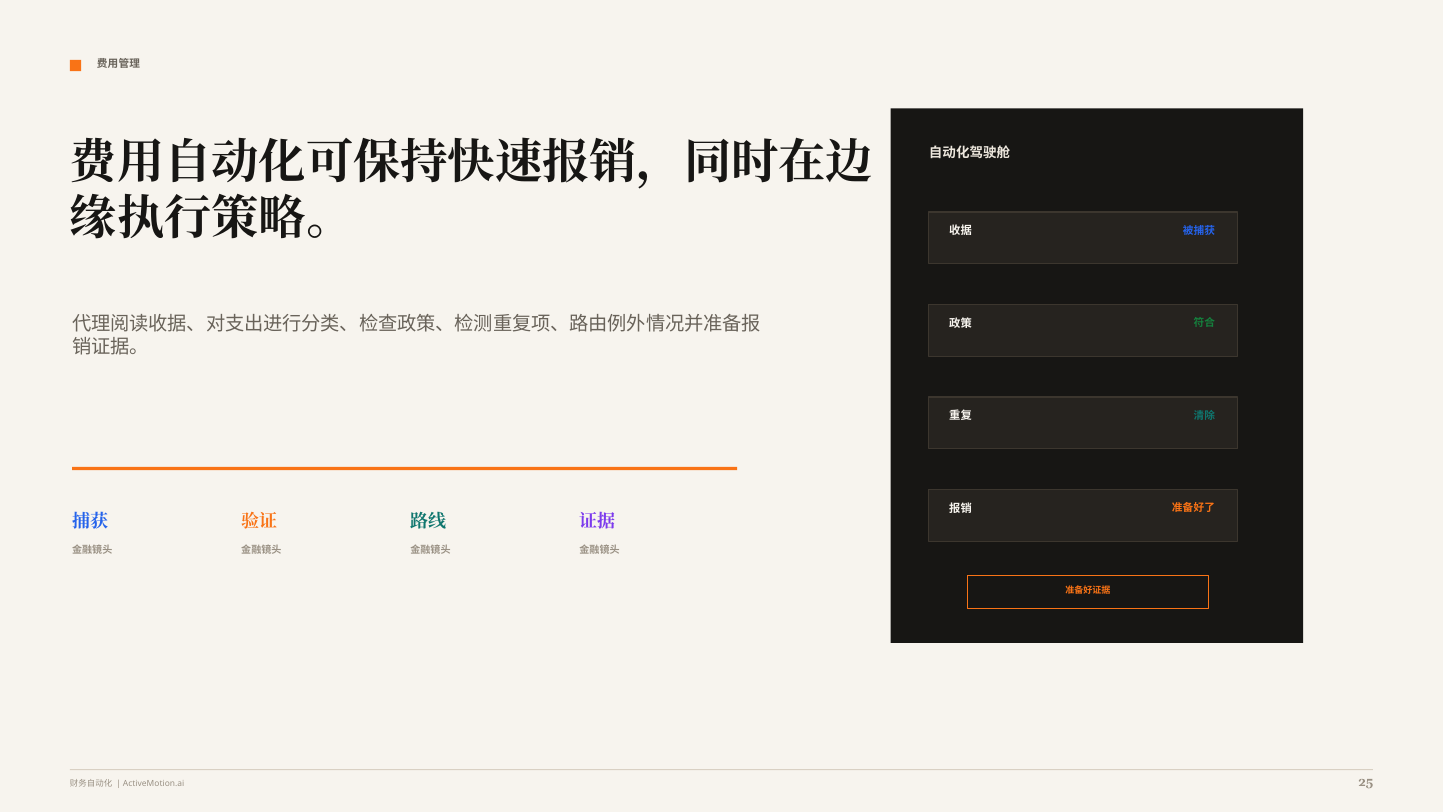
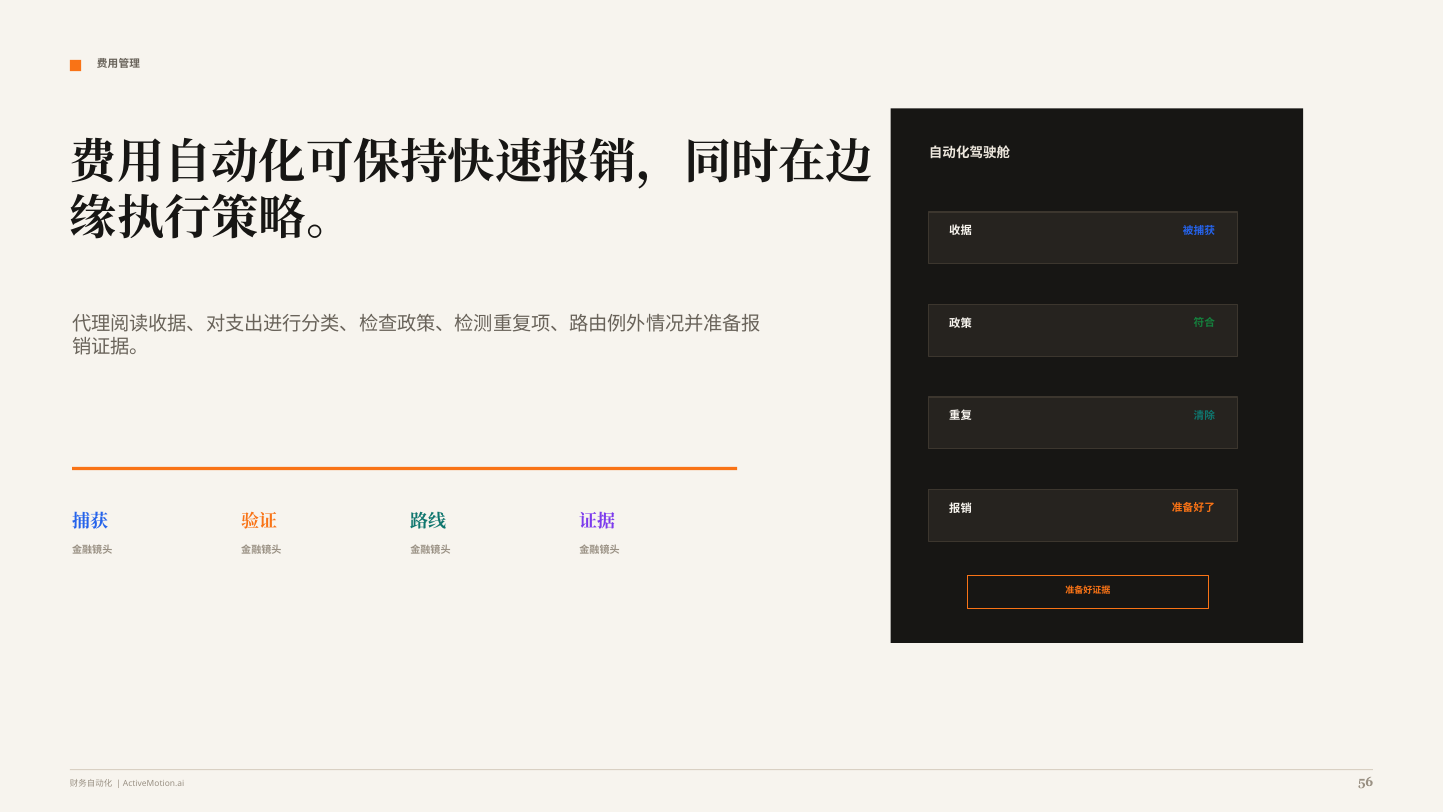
25: 25 -> 56 (1366, 782)
